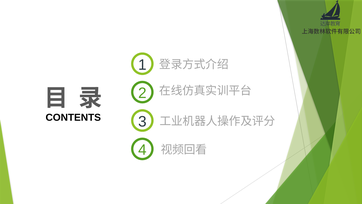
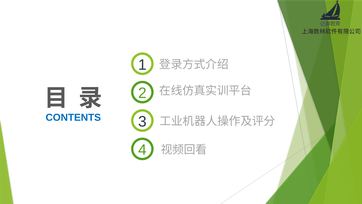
CONTENTS colour: black -> blue (73, 117)
